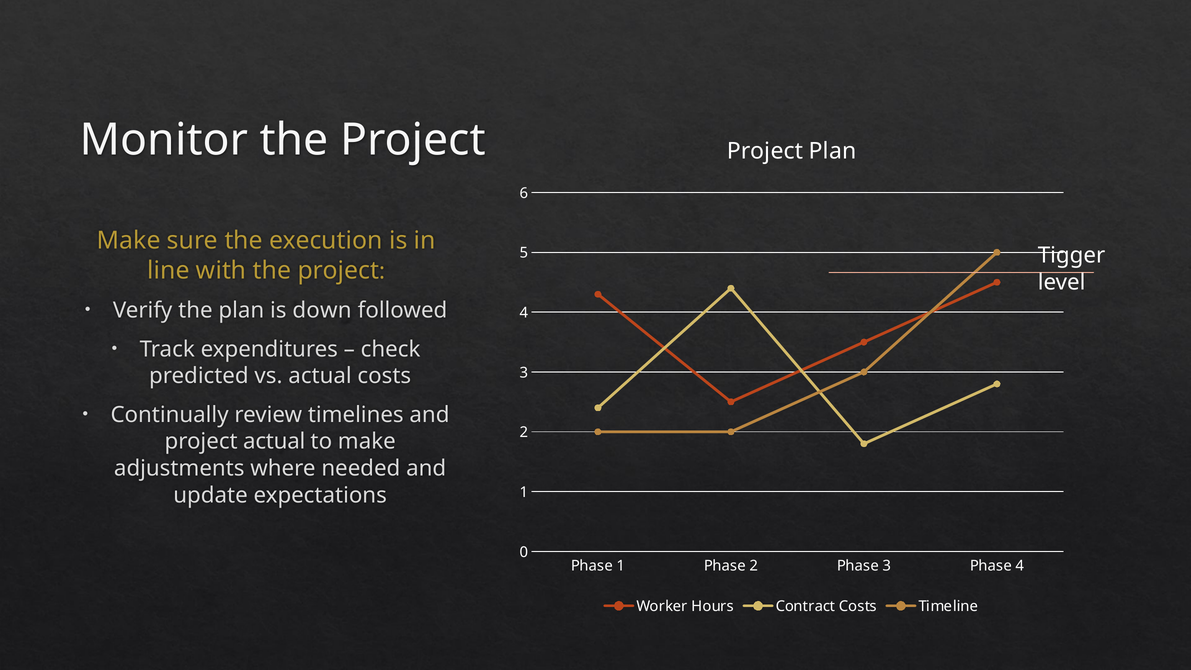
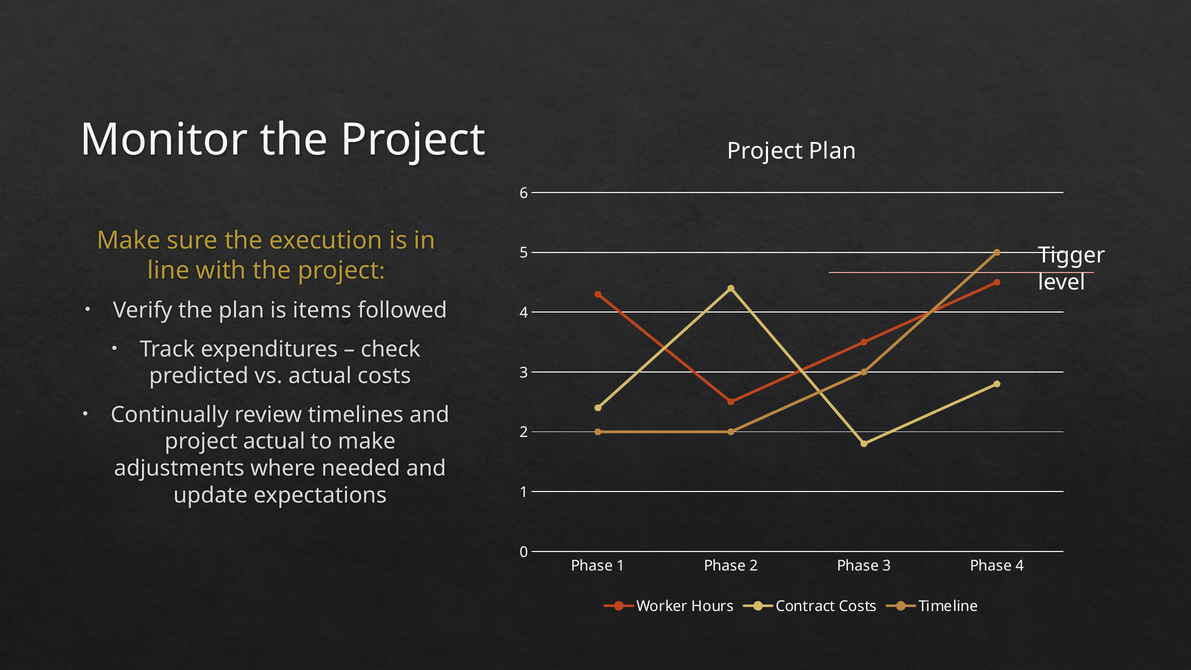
down: down -> items (322, 310)
